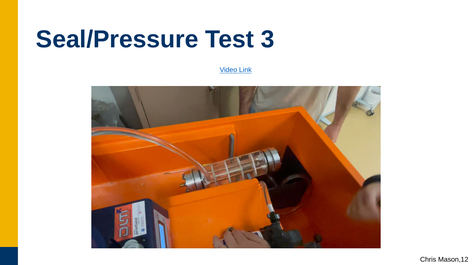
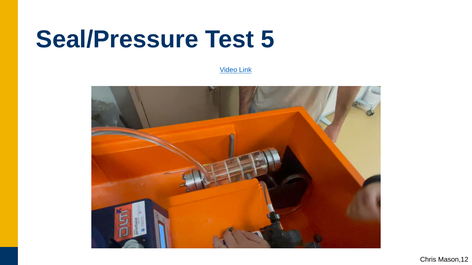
3: 3 -> 5 (268, 40)
